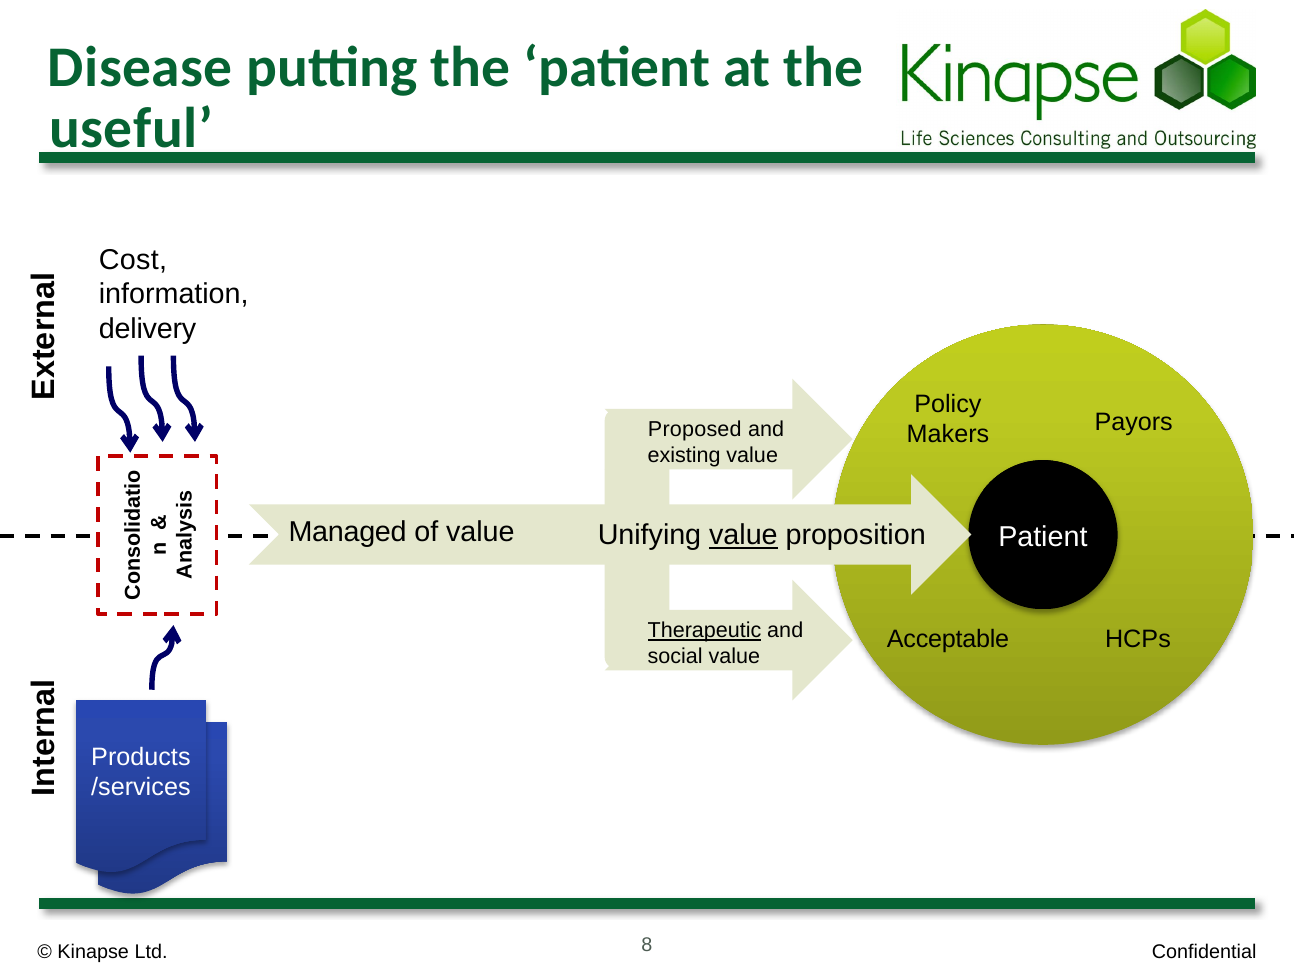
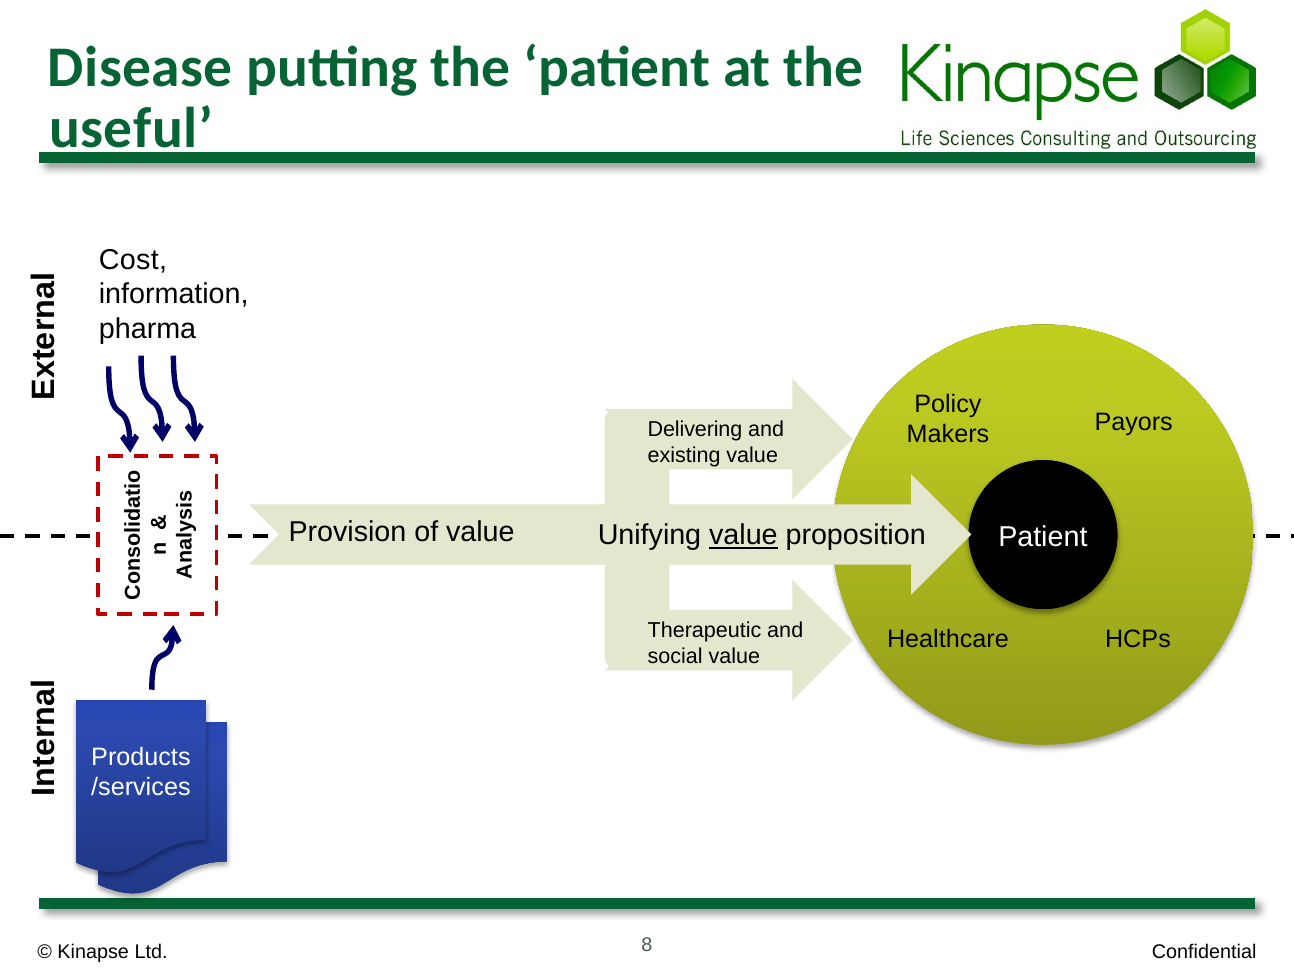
delivery: delivery -> pharma (148, 329)
Proposed: Proposed -> Delivering (695, 430)
Managed: Managed -> Provision (347, 532)
Therapeutic underline: present -> none (705, 631)
Acceptable: Acceptable -> Healthcare (948, 639)
